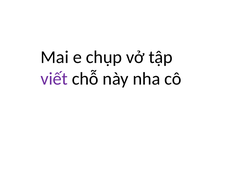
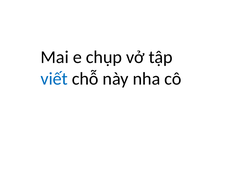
viết colour: purple -> blue (54, 79)
